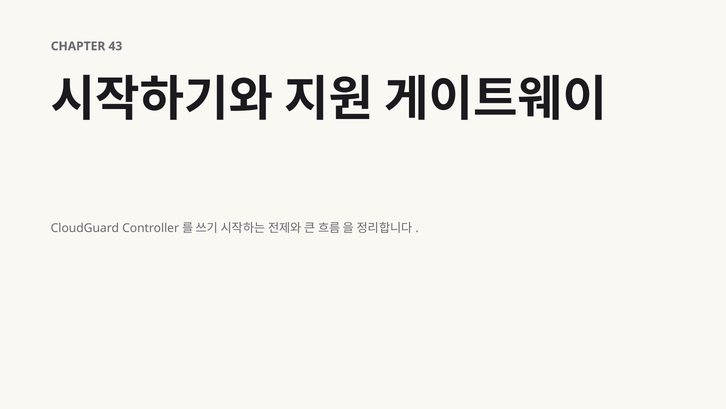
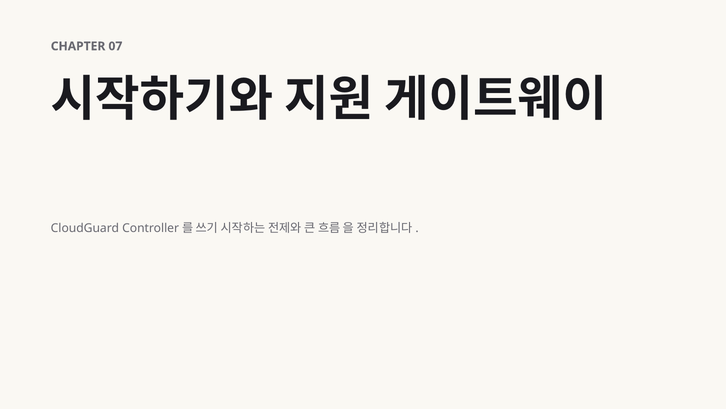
43: 43 -> 07 (115, 46)
